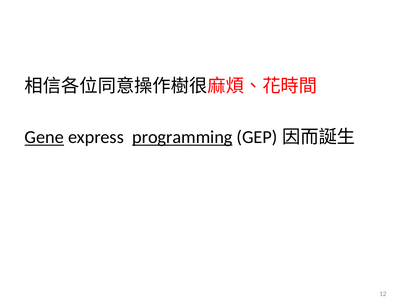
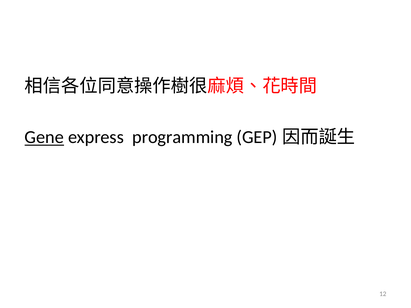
programming underline: present -> none (182, 137)
